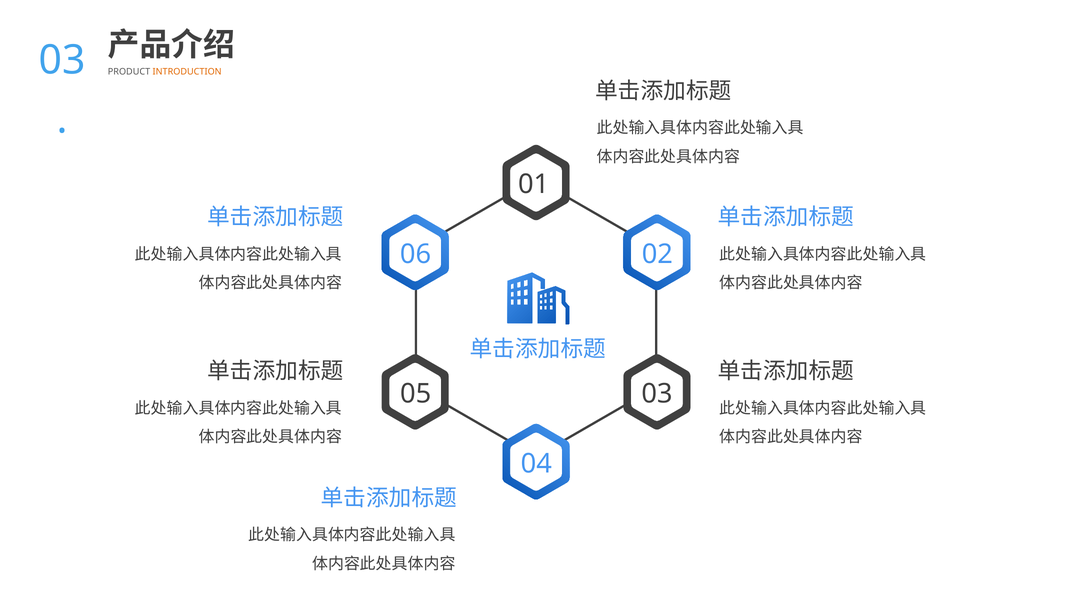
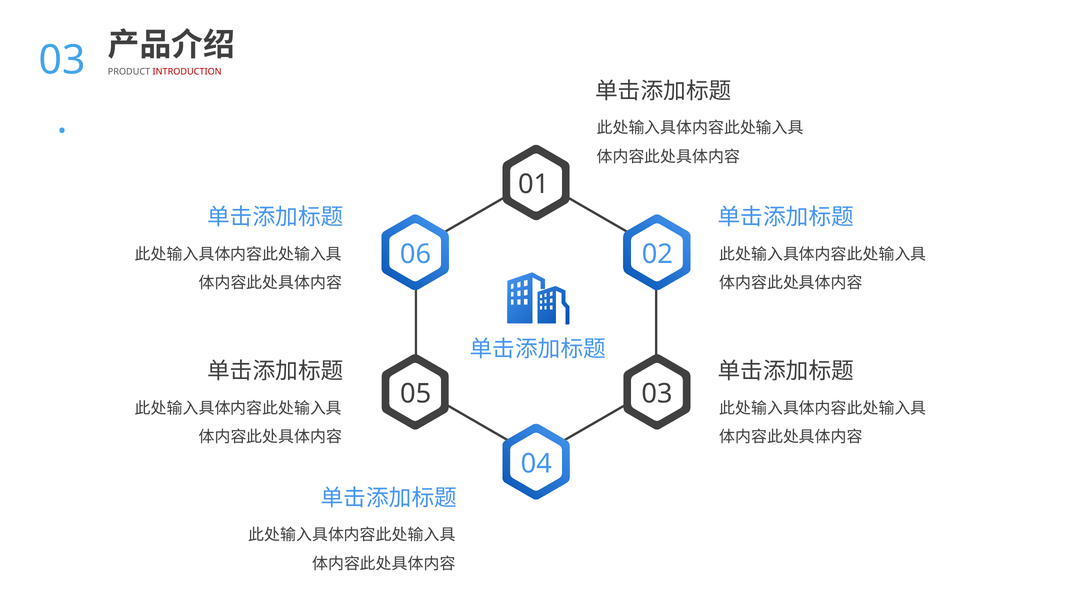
INTRODUCTION colour: orange -> red (187, 72)
